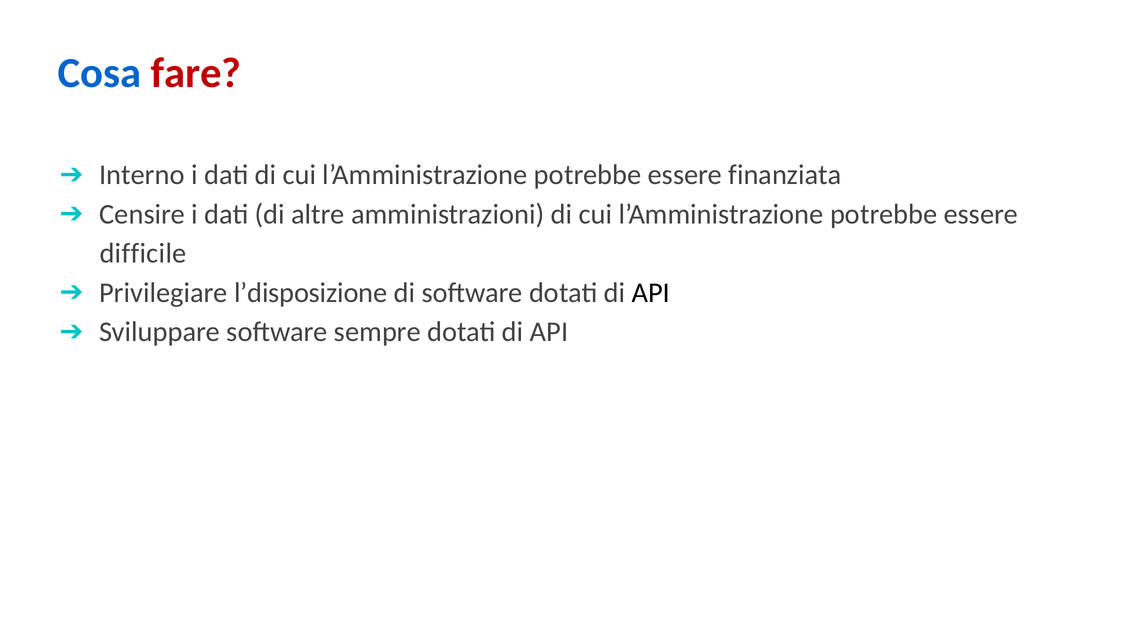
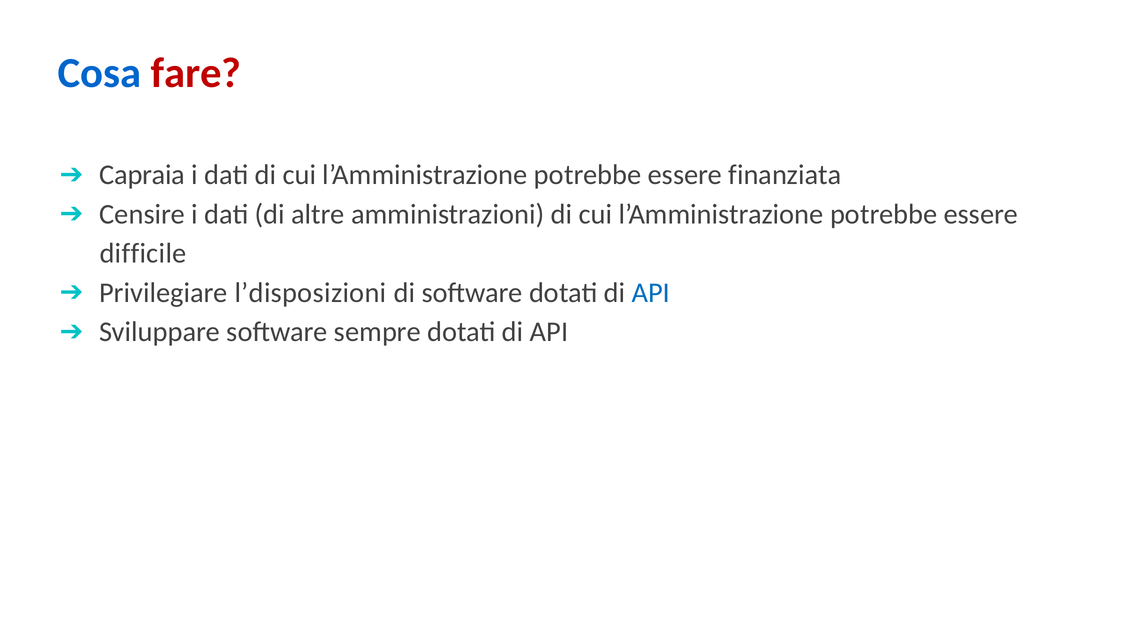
Interno: Interno -> Capraia (142, 175)
l’disposizione: l’disposizione -> l’disposizioni (310, 293)
API colour: black -> blue (651, 293)
